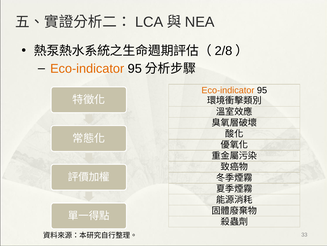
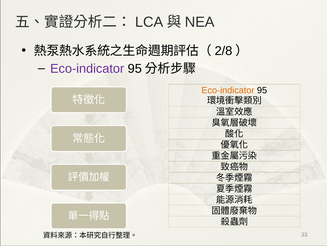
Eco-indicator colour: orange -> purple (87, 69)
